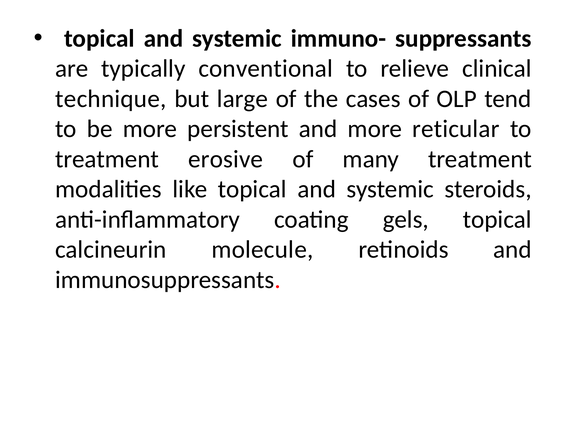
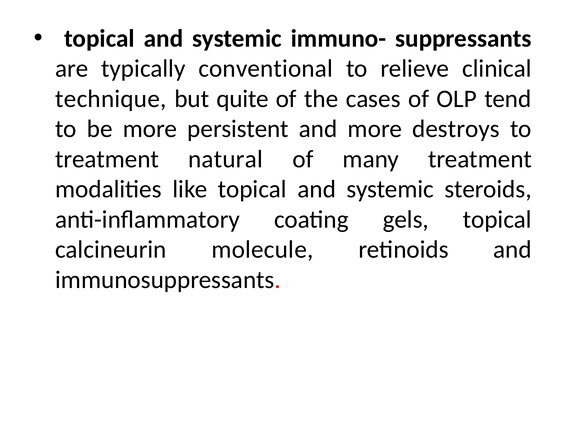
large: large -> quite (243, 99)
reticular: reticular -> destroys (456, 129)
erosive: erosive -> natural (226, 159)
